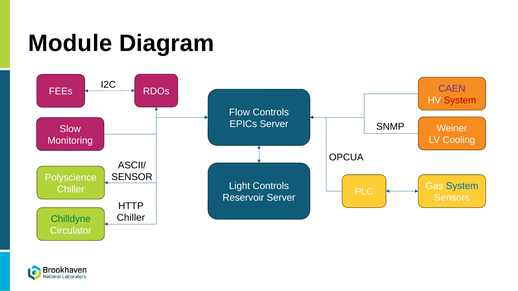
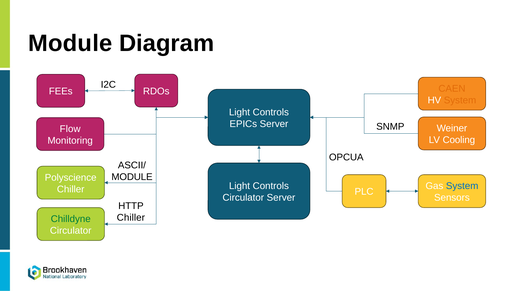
CAEN colour: purple -> orange (452, 89)
System colour: red -> orange (460, 100)
Flow: Flow -> Light (240, 112)
Slow: Slow -> Flow (70, 129)
SENSOR: SENSOR -> MODULE (132, 177)
Reservoir: Reservoir -> Circulator (243, 198)
